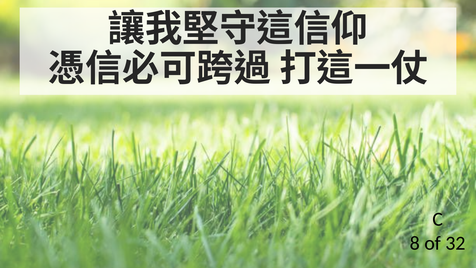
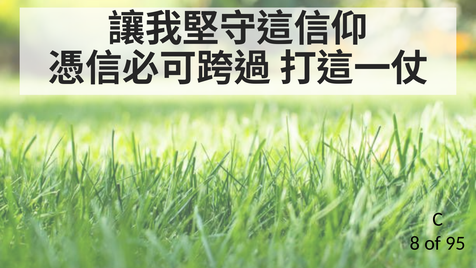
32: 32 -> 95 (455, 243)
